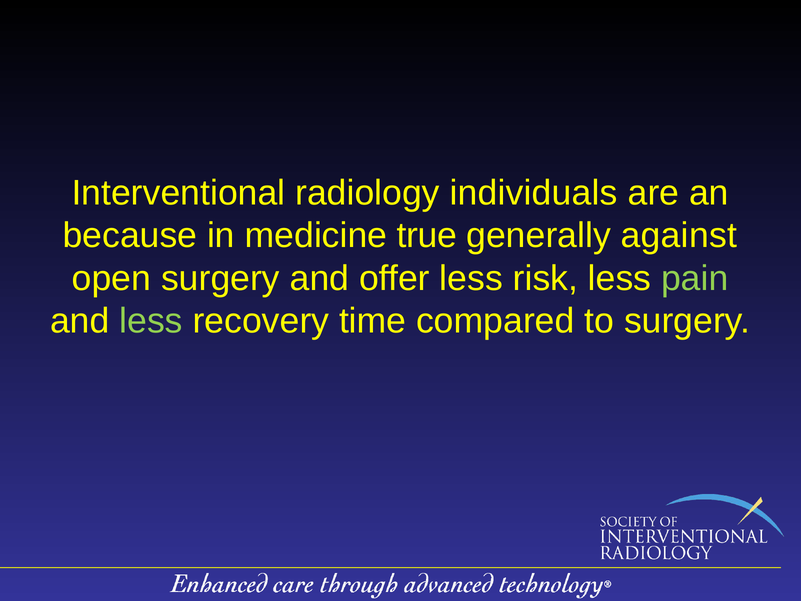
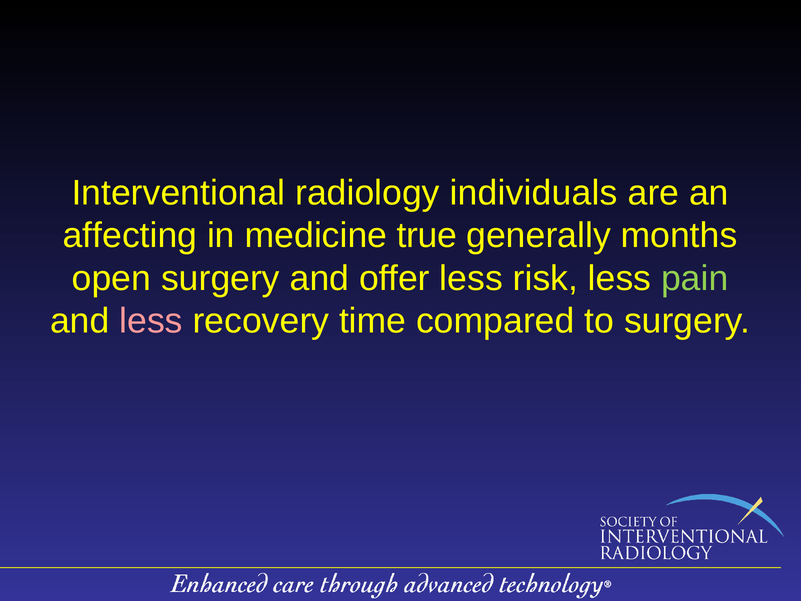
because: because -> affecting (130, 235)
against: against -> months (679, 235)
less colour: light green -> pink (151, 321)
